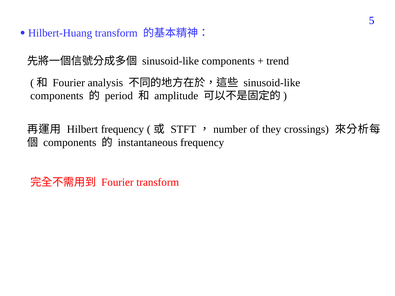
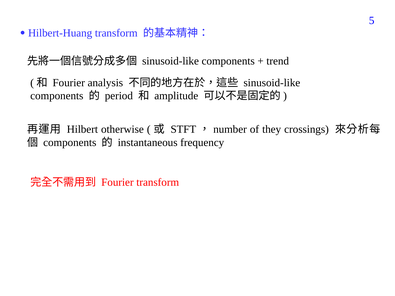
Hilbert frequency: frequency -> otherwise (122, 129)
